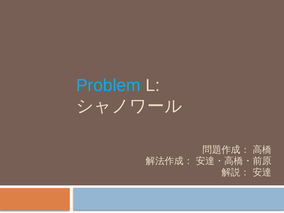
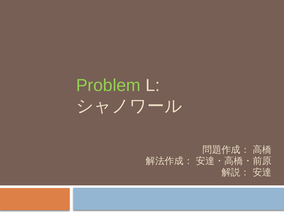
Problem colour: light blue -> light green (108, 85)
